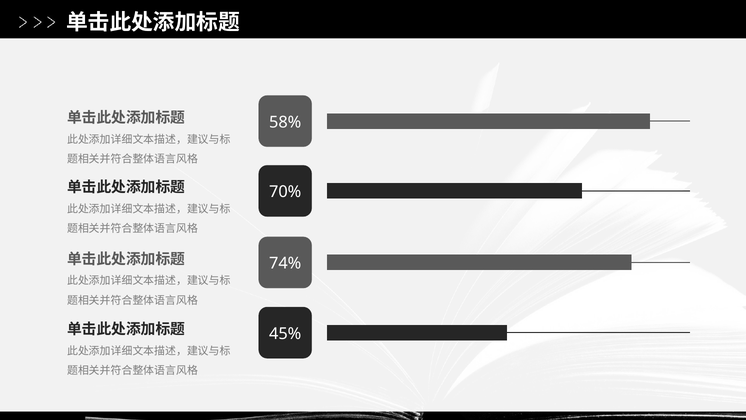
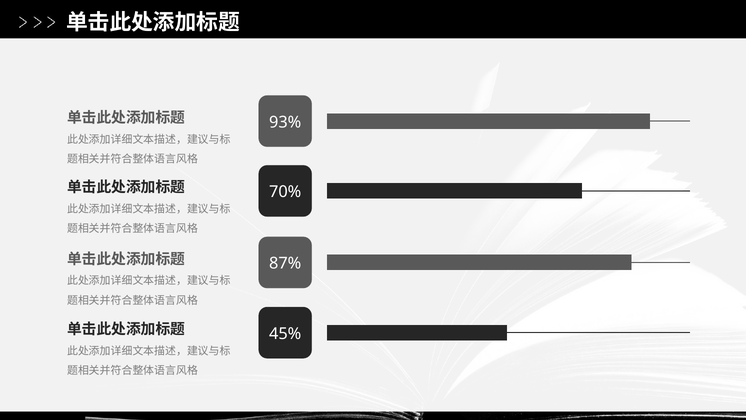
58%: 58% -> 93% (285, 122)
74%: 74% -> 87% (285, 263)
